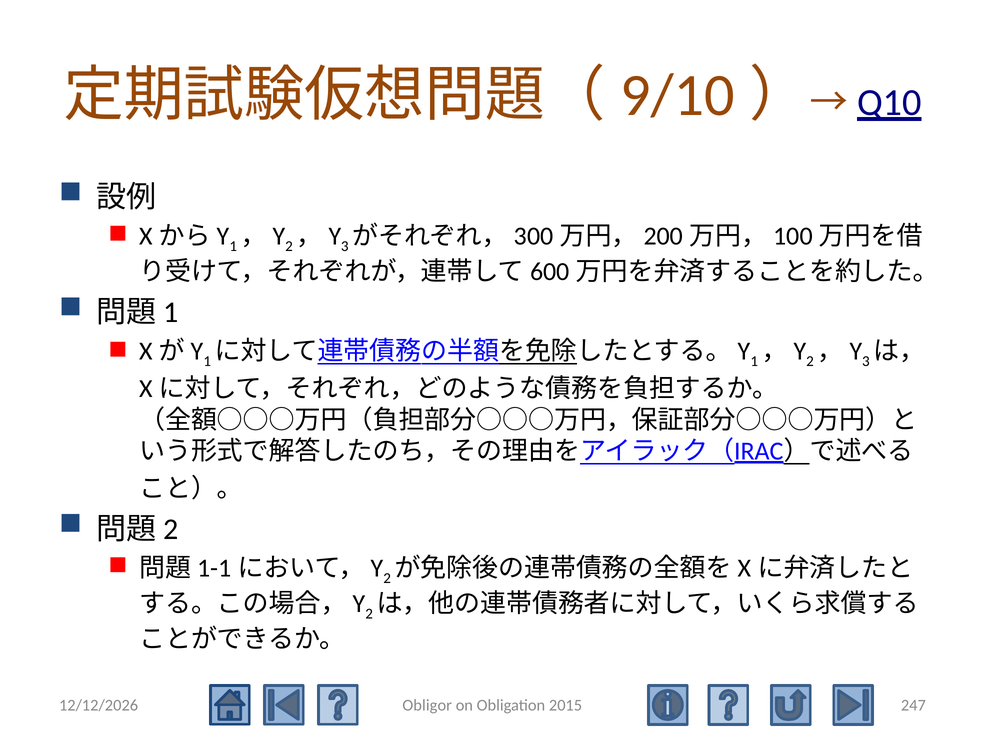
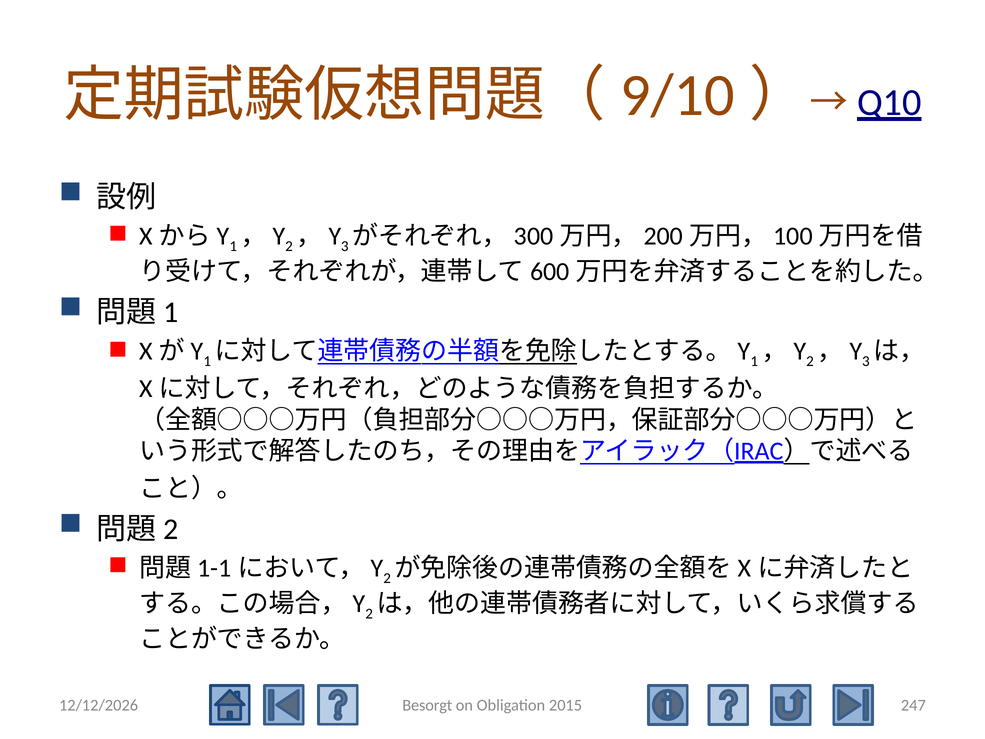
Obligor: Obligor -> Besorgt (427, 705)
